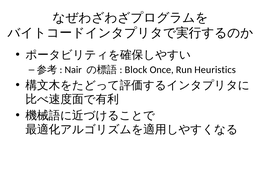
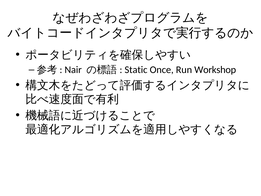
Block: Block -> Static (136, 70)
Heuristics: Heuristics -> Workshop (215, 70)
